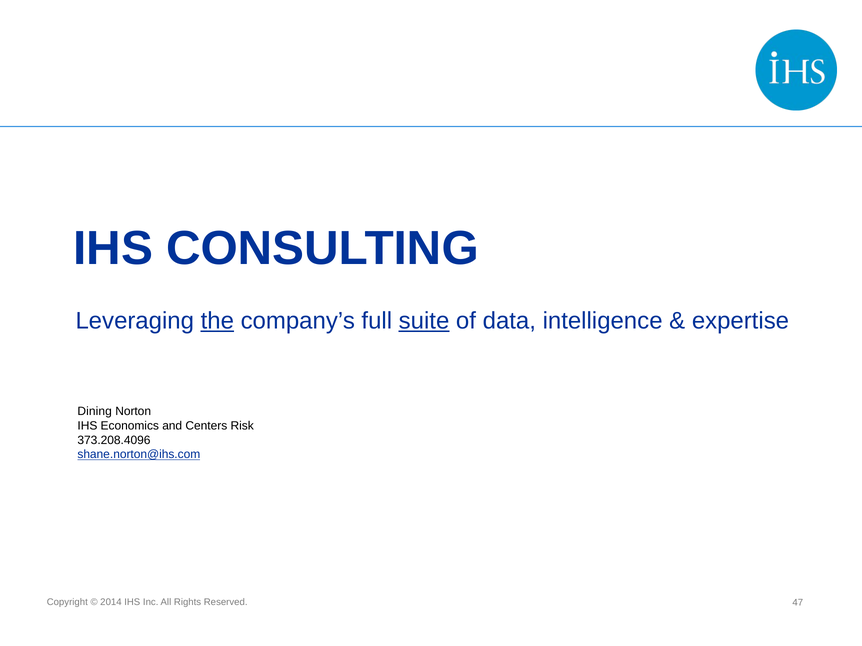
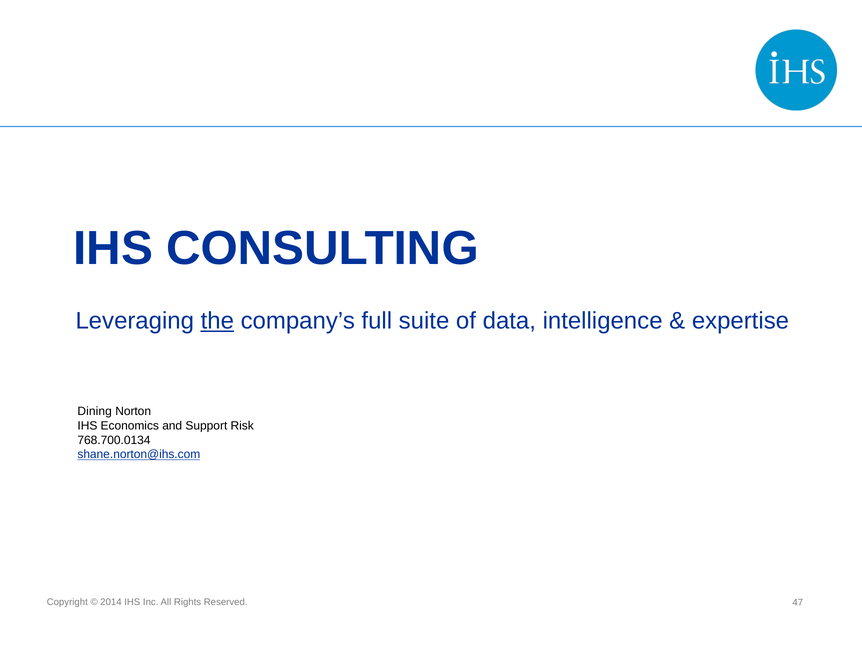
suite underline: present -> none (424, 321)
Centers: Centers -> Support (206, 426)
373.208.4096: 373.208.4096 -> 768.700.0134 (114, 440)
